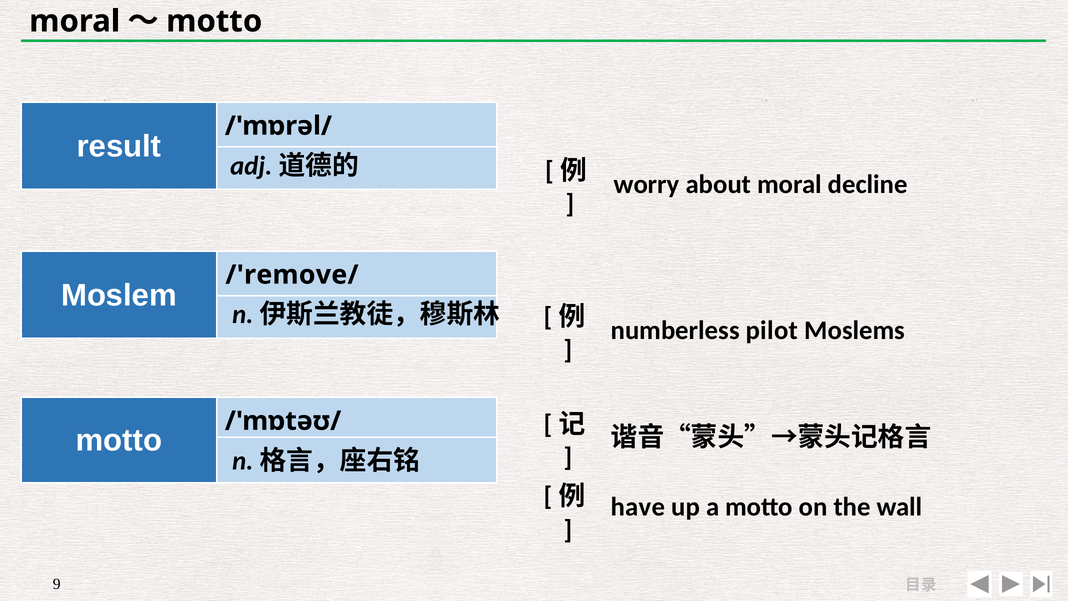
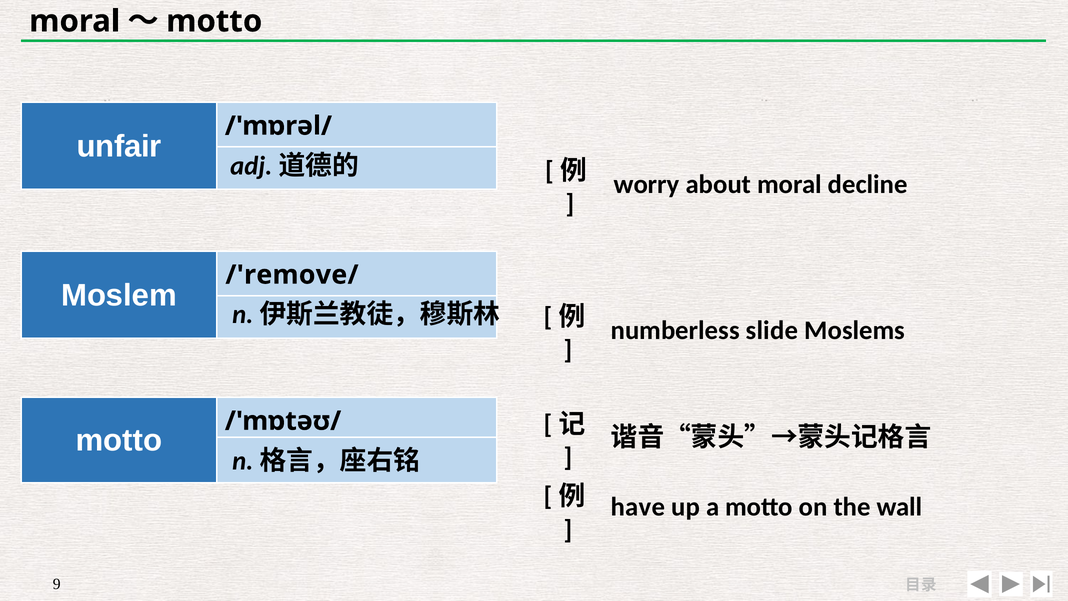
result: result -> unfair (119, 146)
pilot: pilot -> slide (772, 330)
